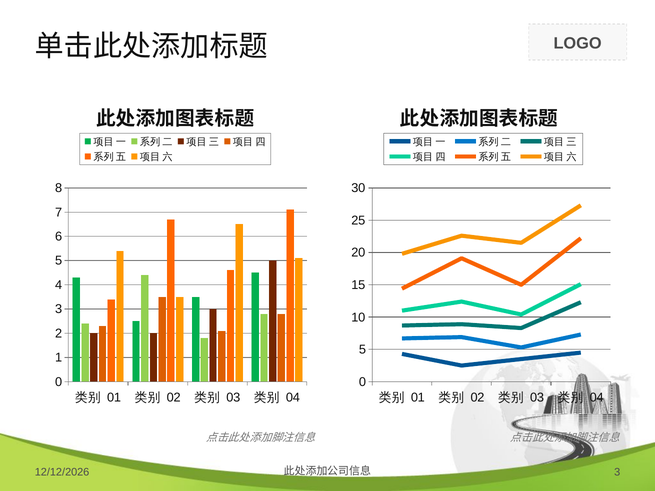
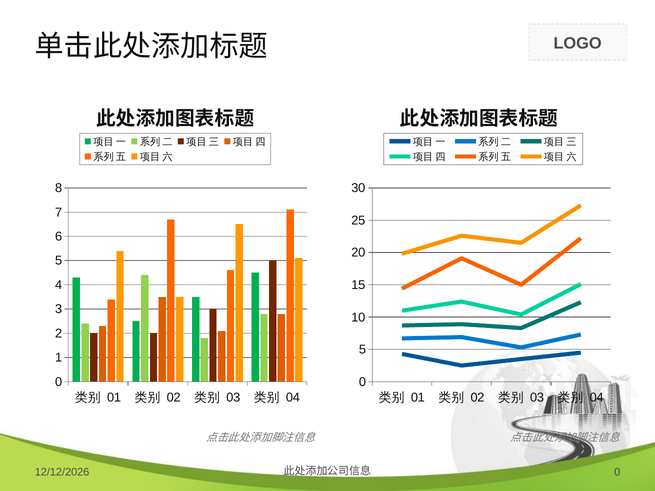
3: 3 -> 0 (617, 473)
